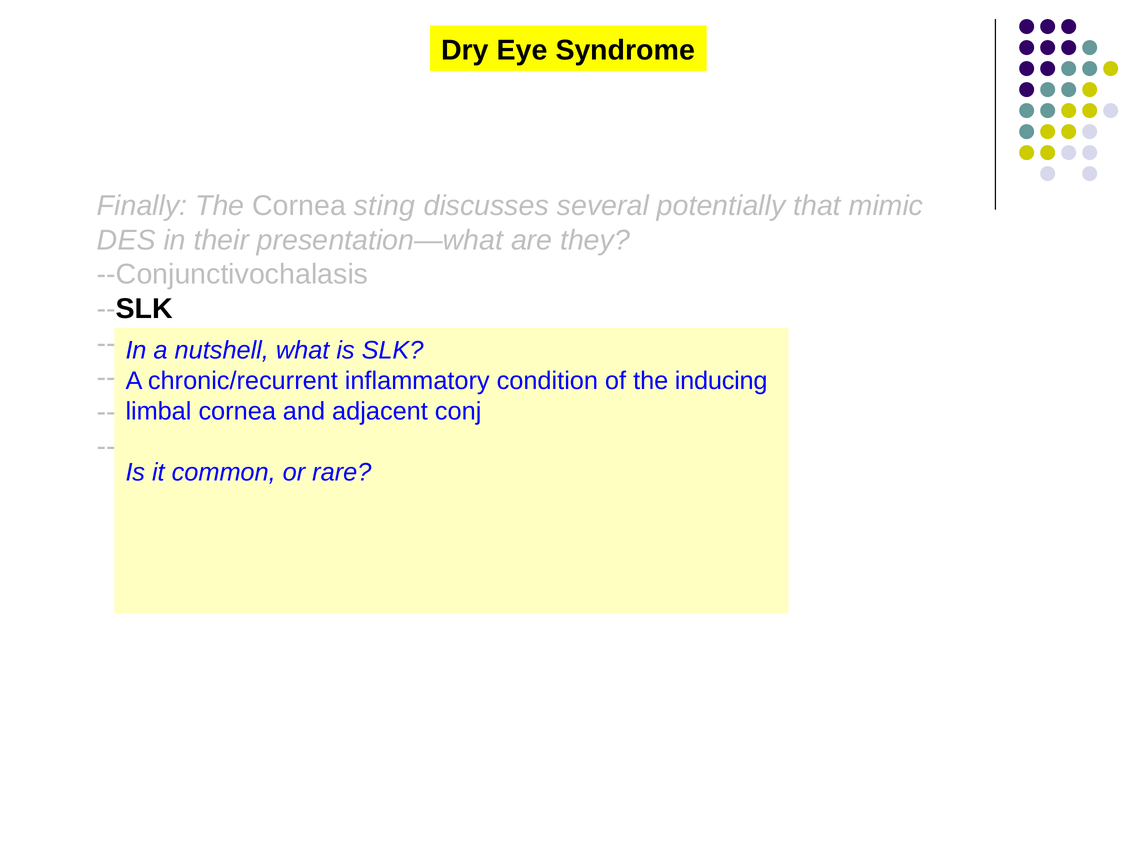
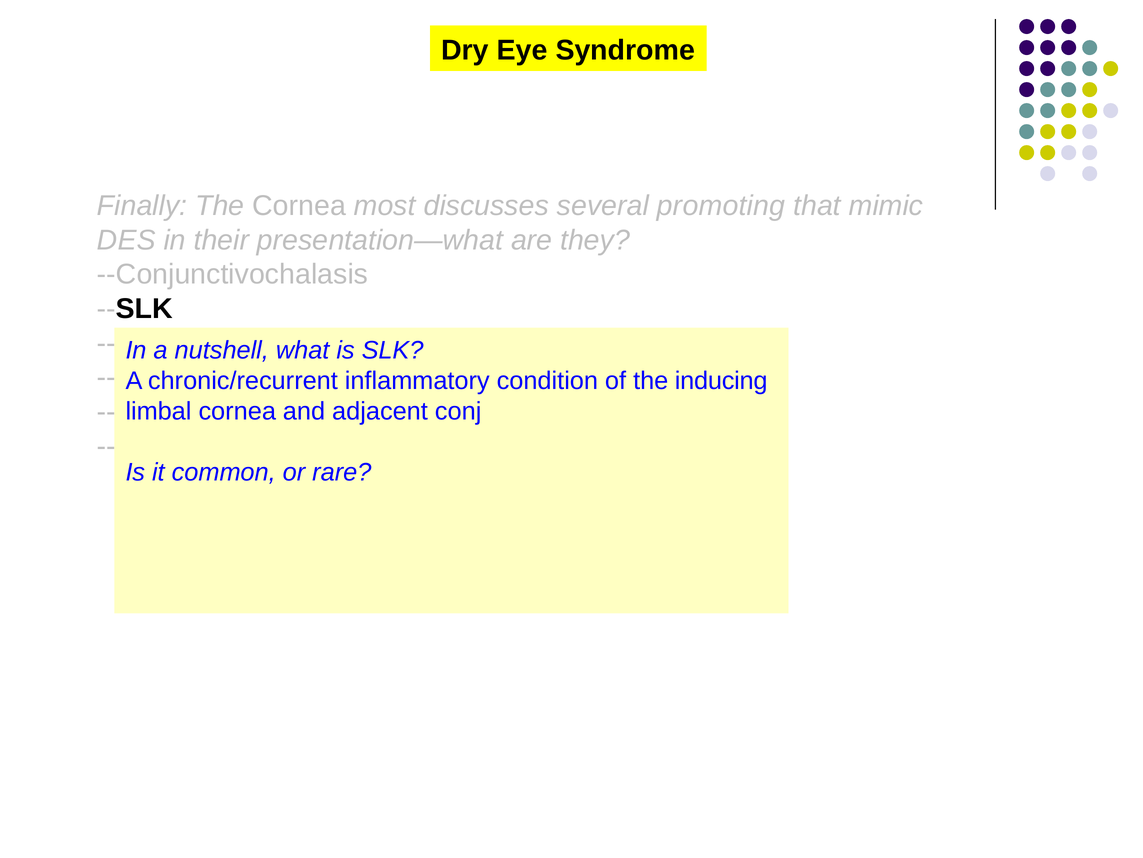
sting: sting -> most (385, 206)
potentially: potentially -> promoting (721, 206)
